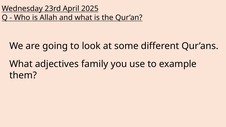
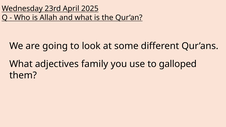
example: example -> galloped (178, 64)
